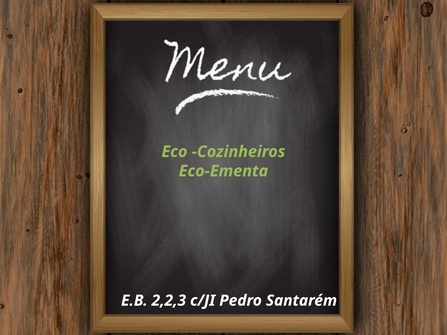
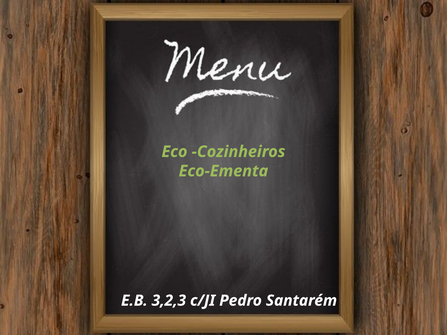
2,2,3: 2,2,3 -> 3,2,3 (169, 301)
